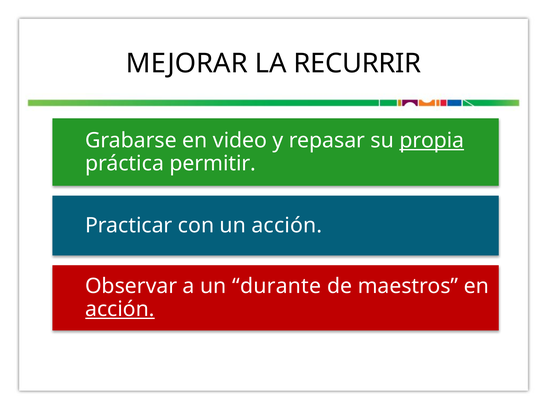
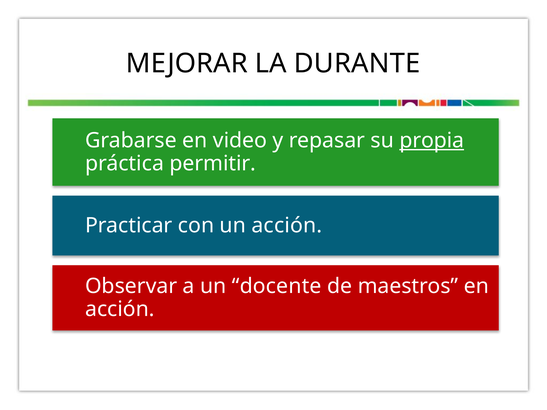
RECURRIR: RECURRIR -> DURANTE (357, 63)
durante: durante -> docente (277, 286)
acción underline: present -> none (120, 309)
